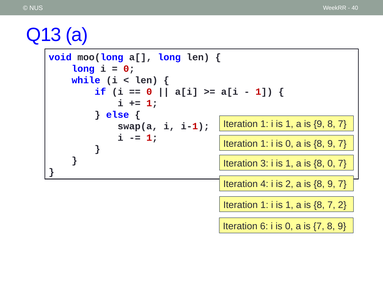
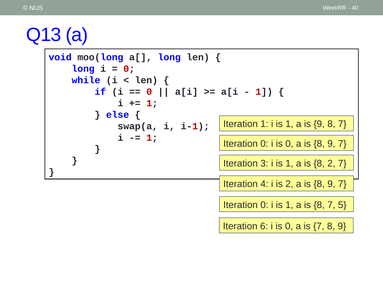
1: 1 -> 0 (264, 144)
8 0: 0 -> 2 (331, 163)
1: 1 -> 0 (264, 205)
7 2: 2 -> 5 (342, 205)
